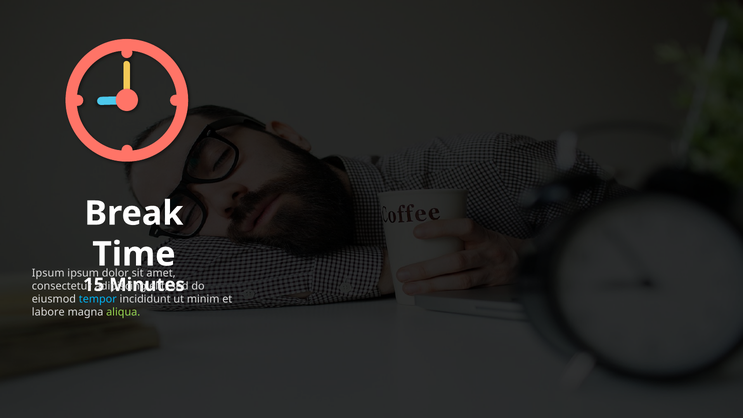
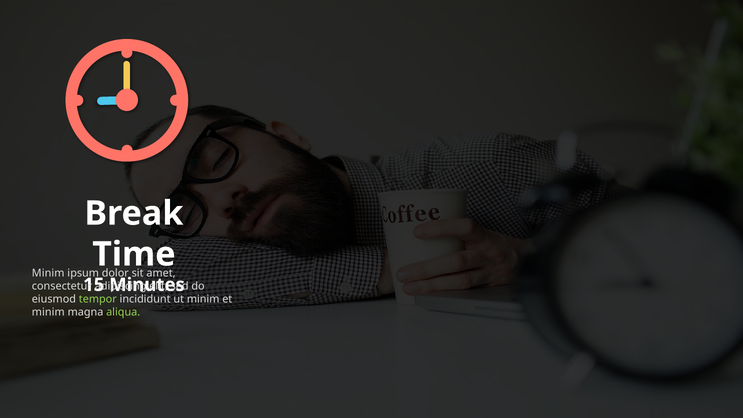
Ipsum: Ipsum -> Minim (48, 273)
tempor colour: light blue -> light green (98, 299)
labore: labore -> minim (48, 312)
